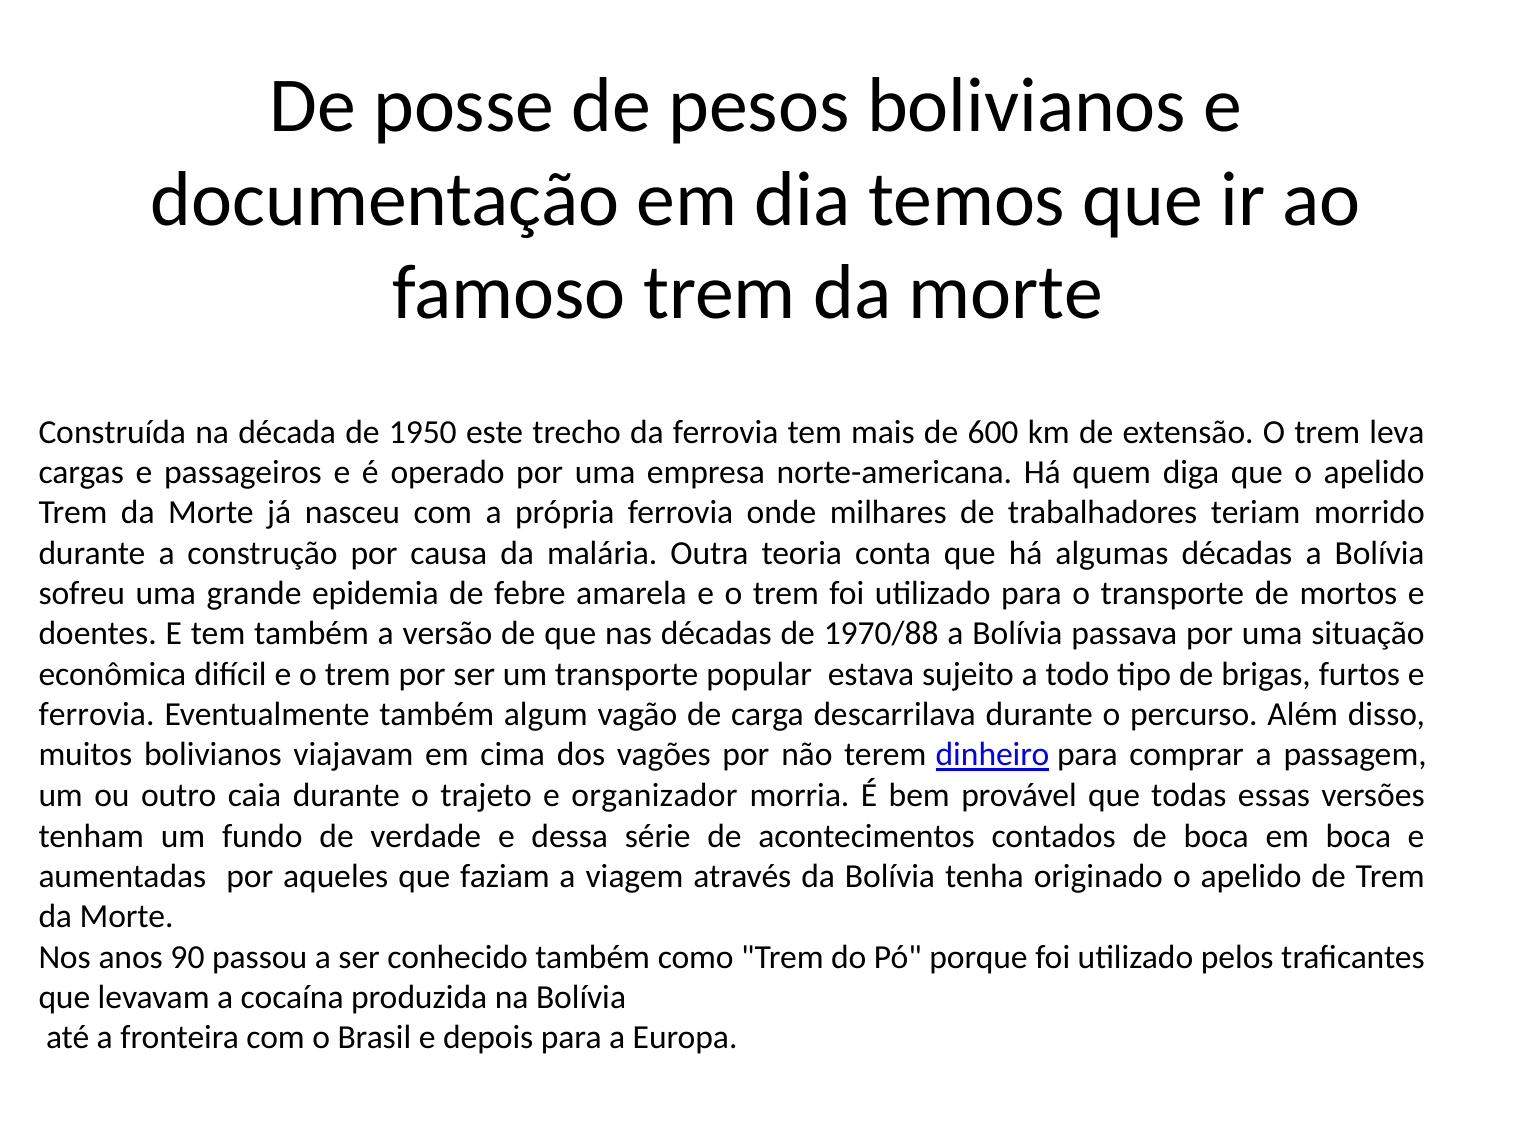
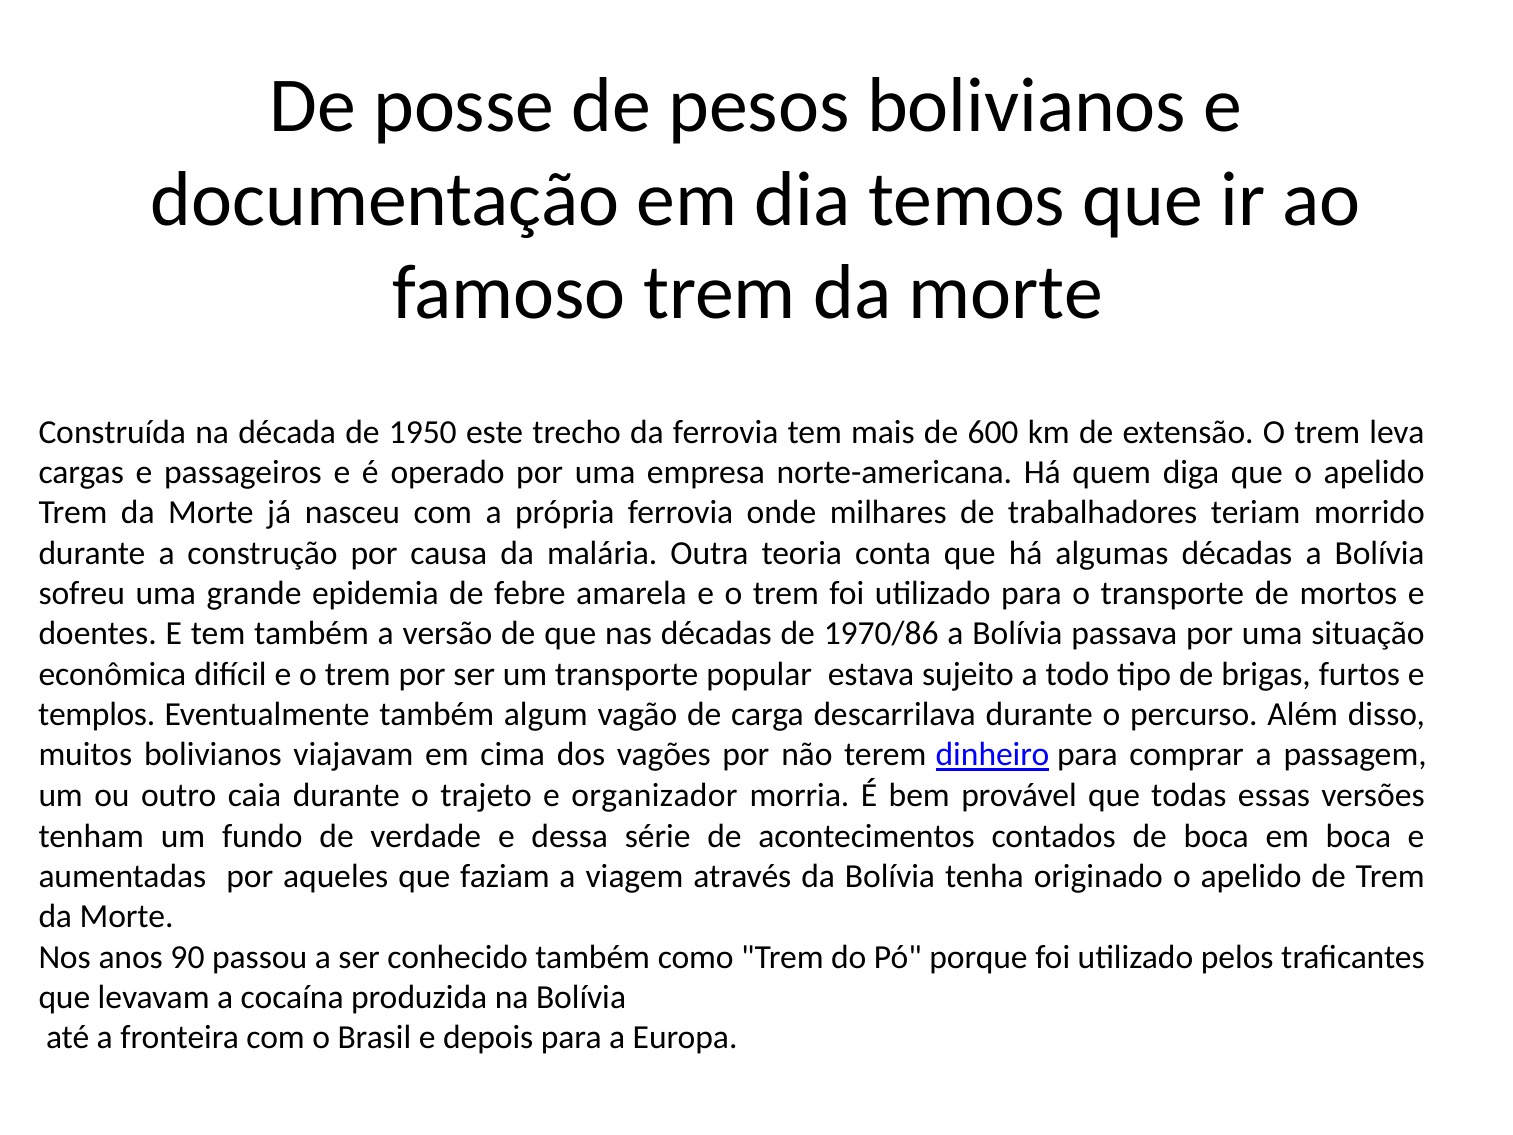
1970/88: 1970/88 -> 1970/86 (881, 633)
ferrovia: ferrovia -> templos (97, 714)
